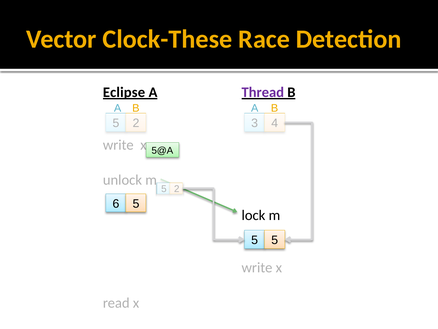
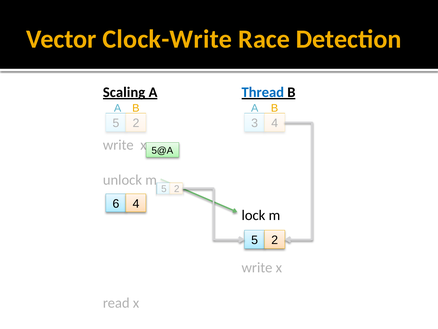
Clock-These: Clock-These -> Clock-Write (167, 39)
Eclipse: Eclipse -> Scaling (124, 92)
Thread colour: purple -> blue (263, 92)
6 5: 5 -> 4 (136, 203)
5: 5 -> 2 (275, 240)
